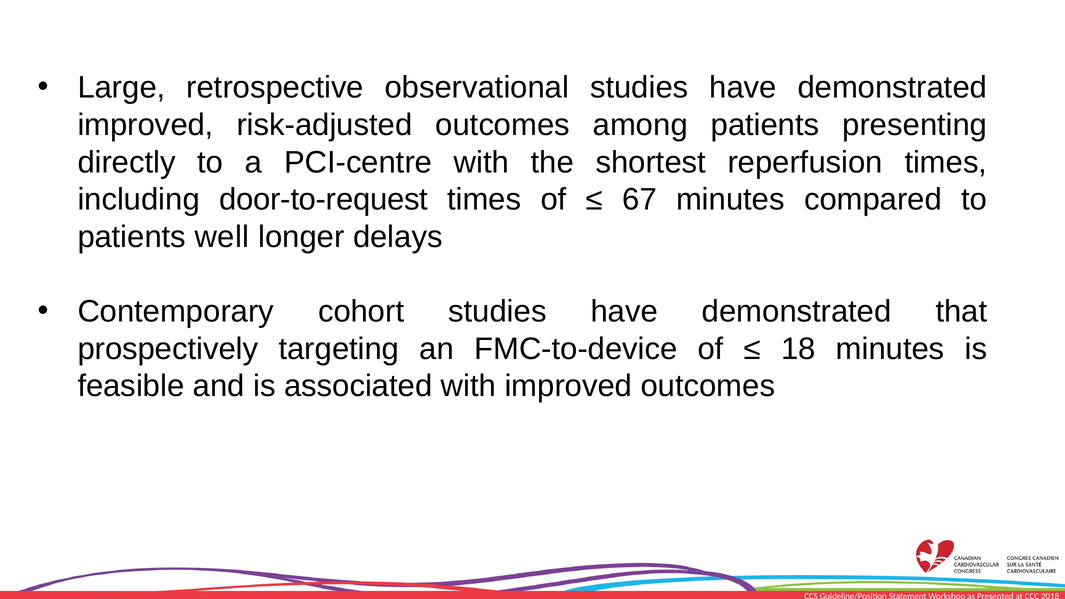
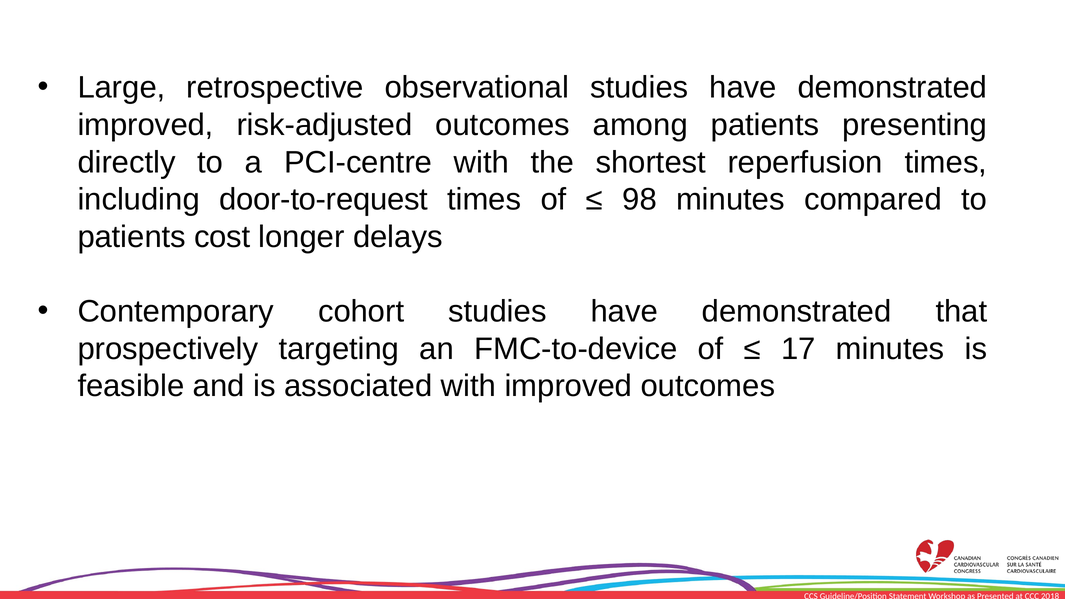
67: 67 -> 98 (640, 200)
well: well -> cost (222, 237)
18: 18 -> 17 (798, 349)
